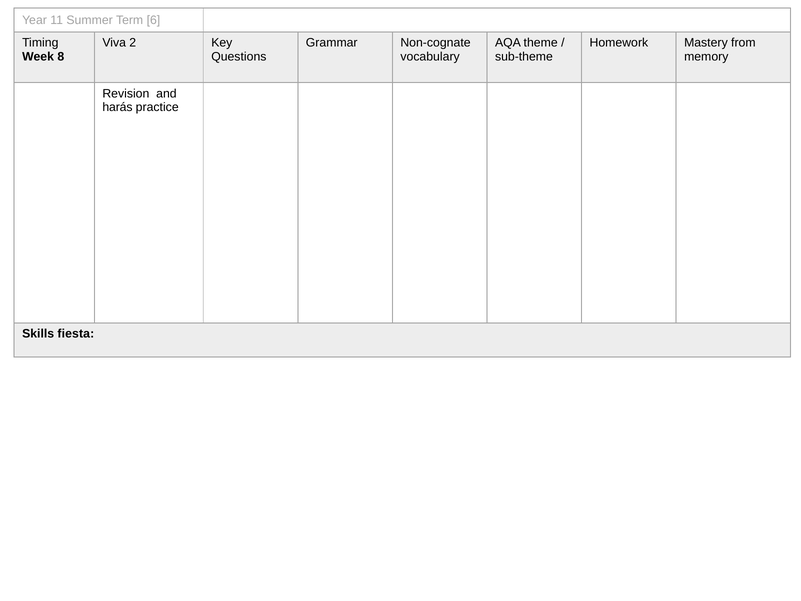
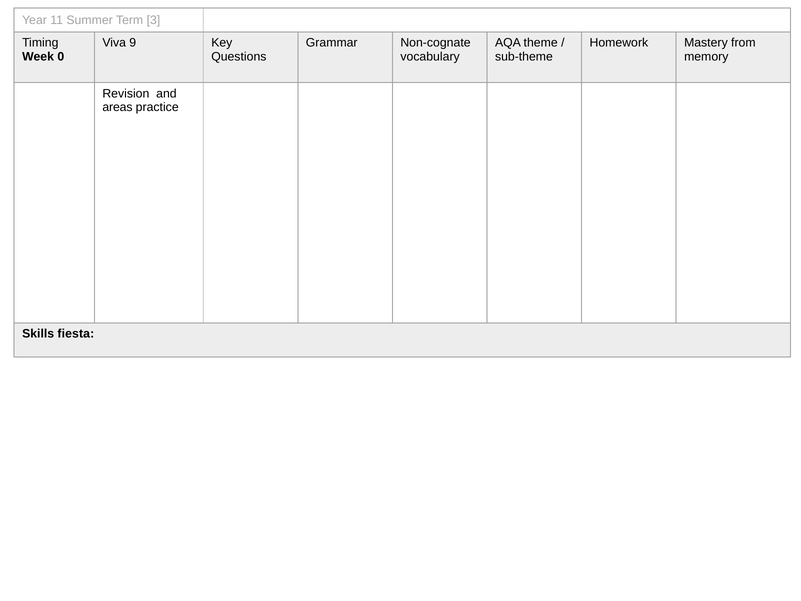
6: 6 -> 3 (153, 20)
2: 2 -> 9 (133, 43)
8: 8 -> 0 (61, 57)
harás: harás -> areas (117, 107)
